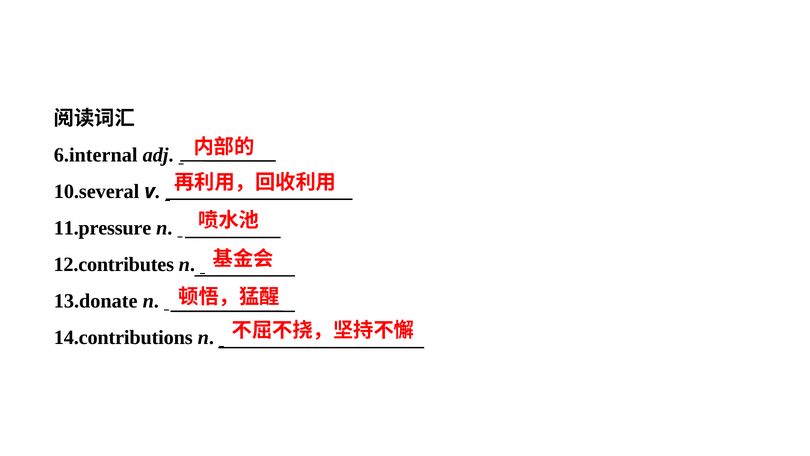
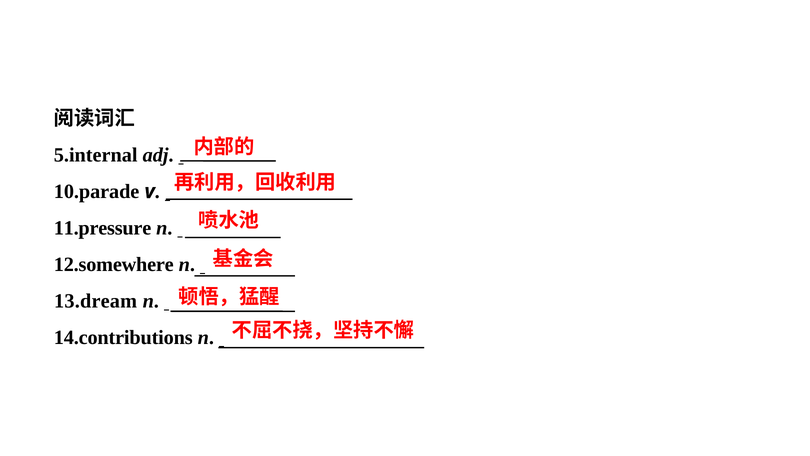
6.internal: 6.internal -> 5.internal (96, 155)
10.several: 10.several -> 10.parade (97, 191)
12.contributes: 12.contributes -> 12.somewhere (114, 264)
13.donate: 13.donate -> 13.dream (96, 301)
